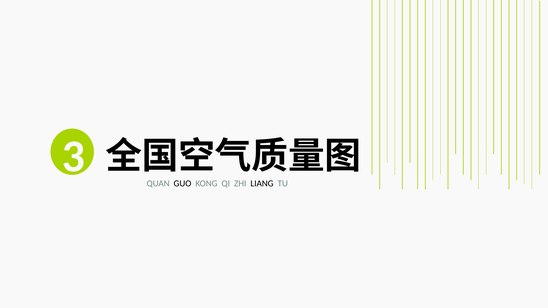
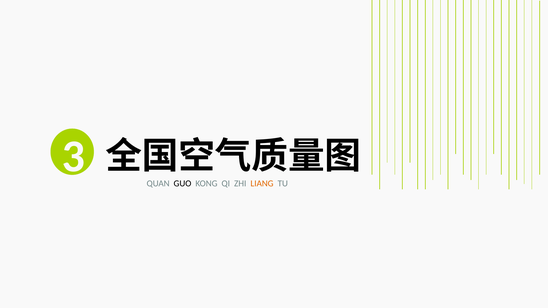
LIANG colour: black -> orange (262, 184)
